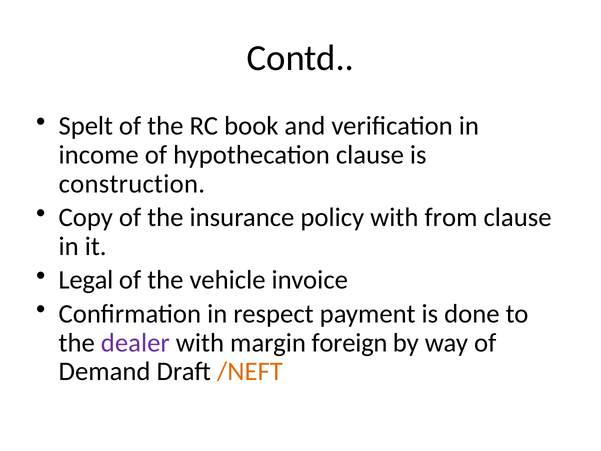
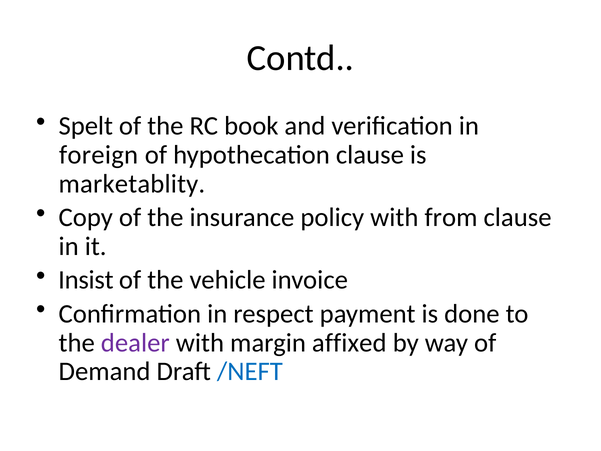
income: income -> foreign (99, 155)
construction: construction -> marketablity (132, 184)
Legal: Legal -> Insist (86, 280)
foreign: foreign -> affixed (349, 343)
/NEFT colour: orange -> blue (250, 371)
